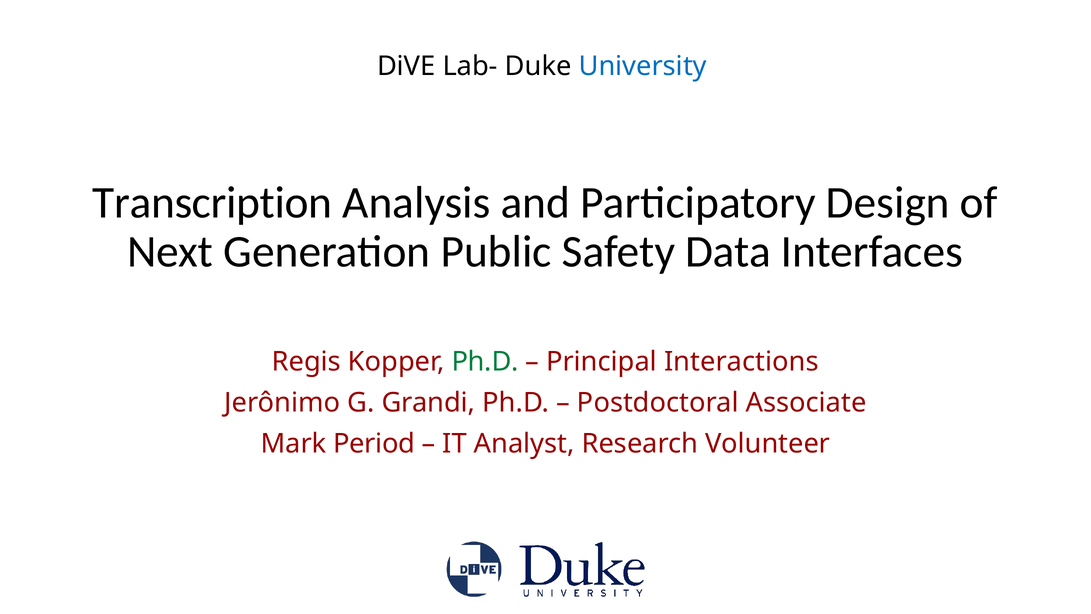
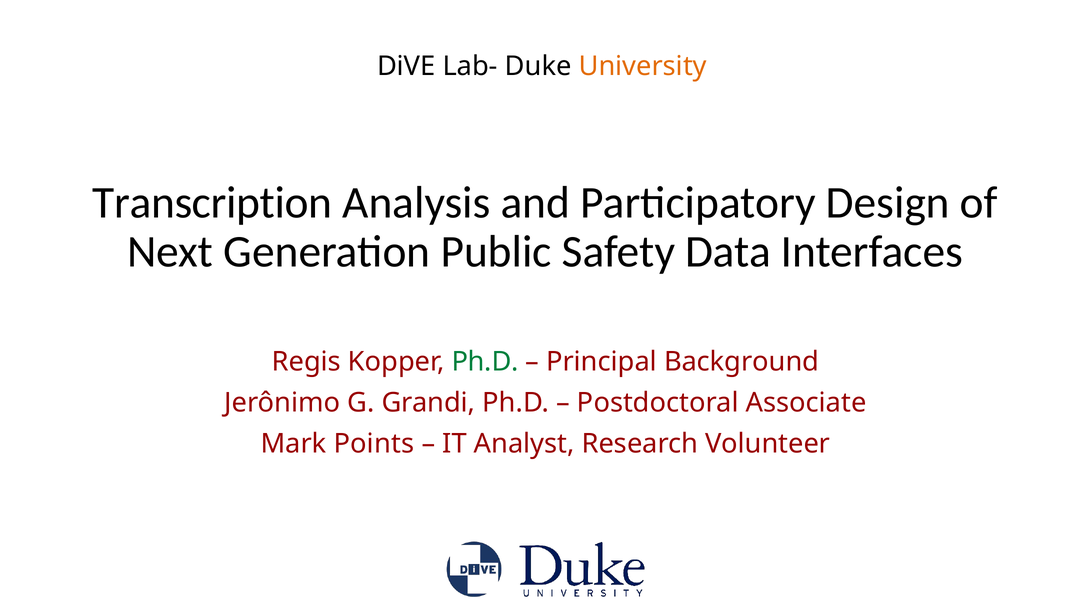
University colour: blue -> orange (643, 66)
Interactions: Interactions -> Background (742, 362)
Period: Period -> Points (374, 443)
